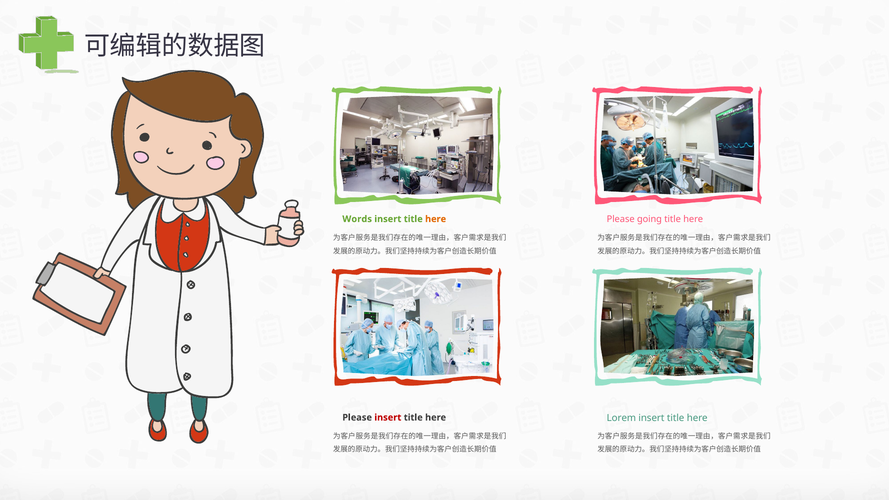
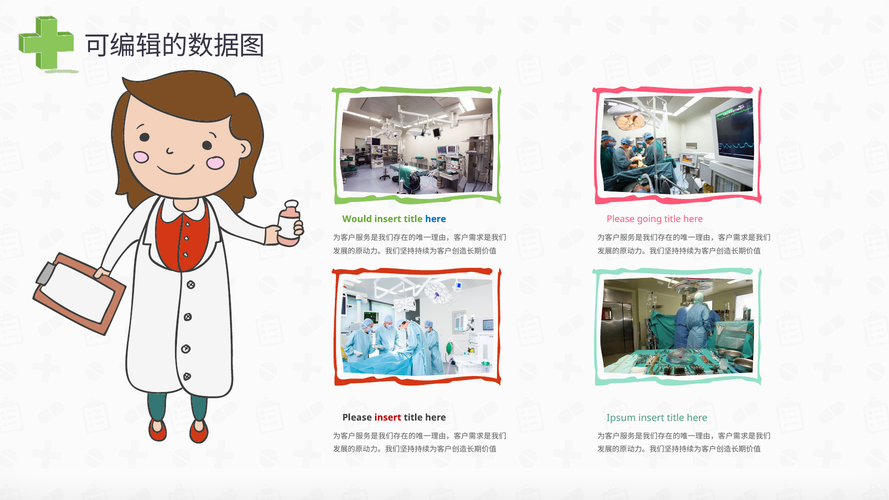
Words: Words -> Would (357, 219)
here colour: orange -> blue (436, 219)
Lorem: Lorem -> Ipsum (621, 418)
